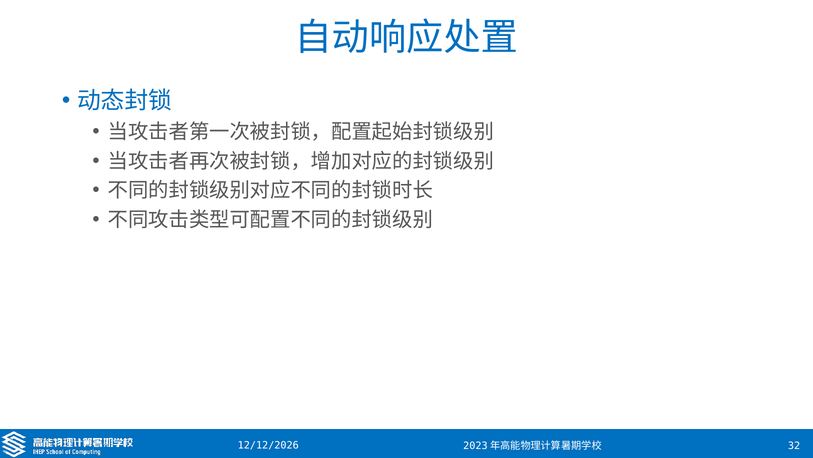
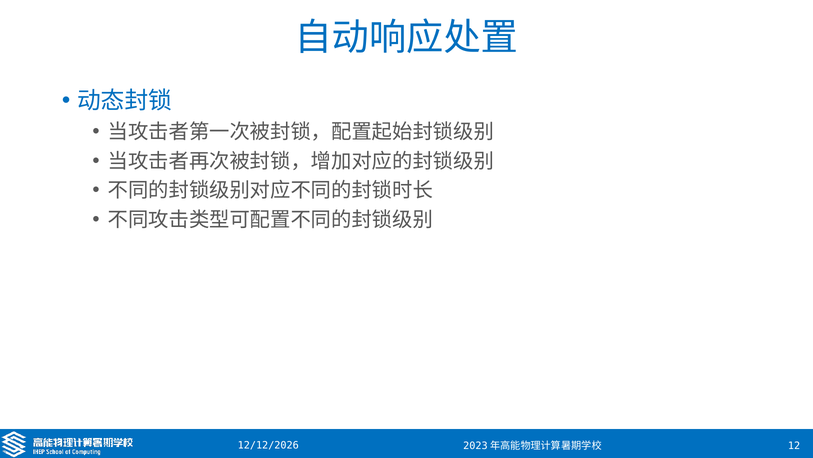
32: 32 -> 12 (794, 445)
